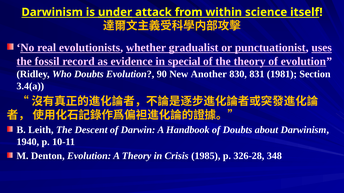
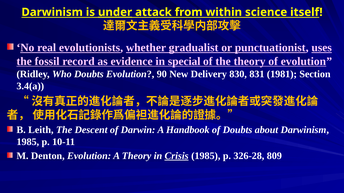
Another: Another -> Delivery (209, 74)
1940: 1940 -> 1985 (28, 142)
Crisis underline: none -> present (177, 156)
348: 348 -> 809 (274, 156)
